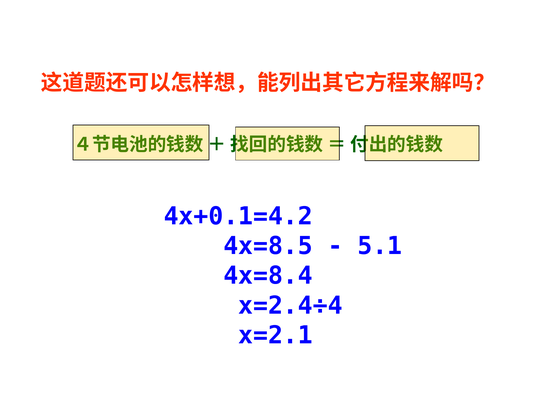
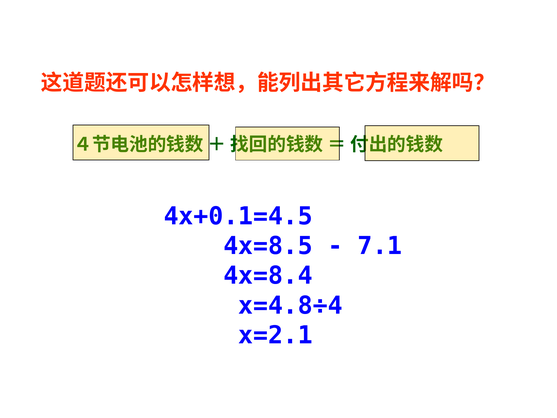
4x+0.1=4.2: 4x+0.1=4.2 -> 4x+0.1=4.5 (238, 216)
5.1: 5.1 -> 7.1 (380, 246)
x=2.4÷4: x=2.4÷4 -> x=4.8÷4 (290, 305)
